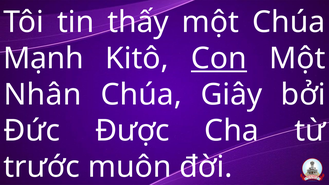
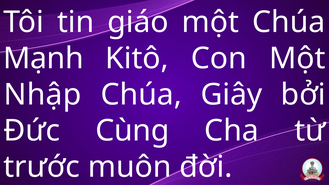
thấy: thấy -> giáo (138, 22)
Con underline: present -> none (219, 58)
Nhân: Nhân -> Nhập (43, 95)
Được: Được -> Cùng (132, 131)
